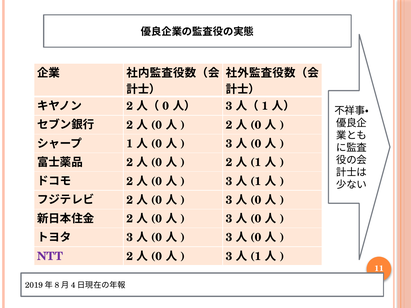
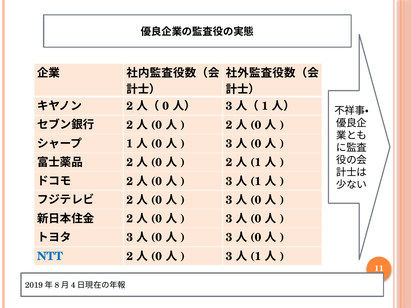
NTT colour: purple -> blue (50, 256)
